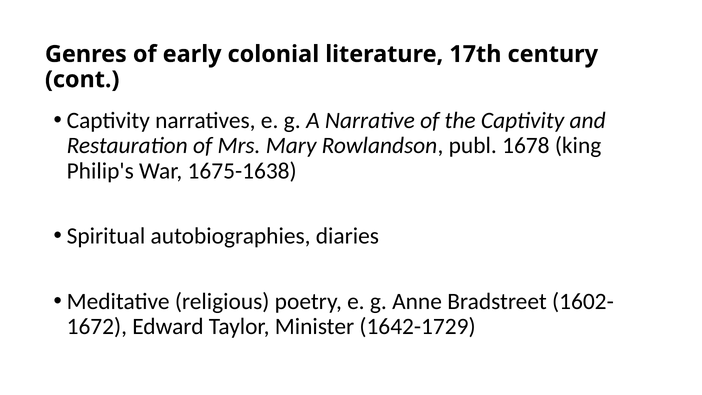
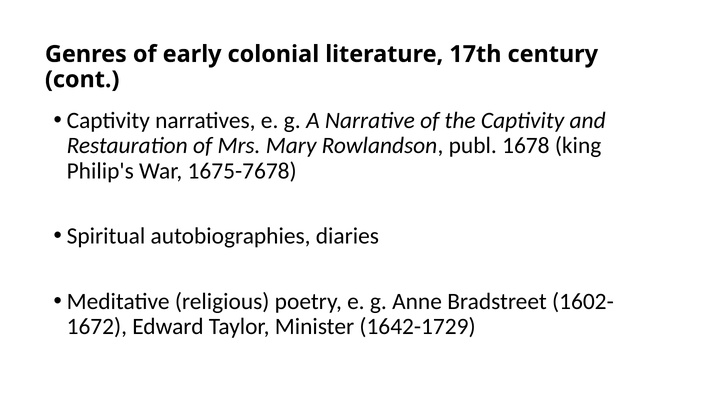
1675-1638: 1675-1638 -> 1675-7678 (242, 171)
